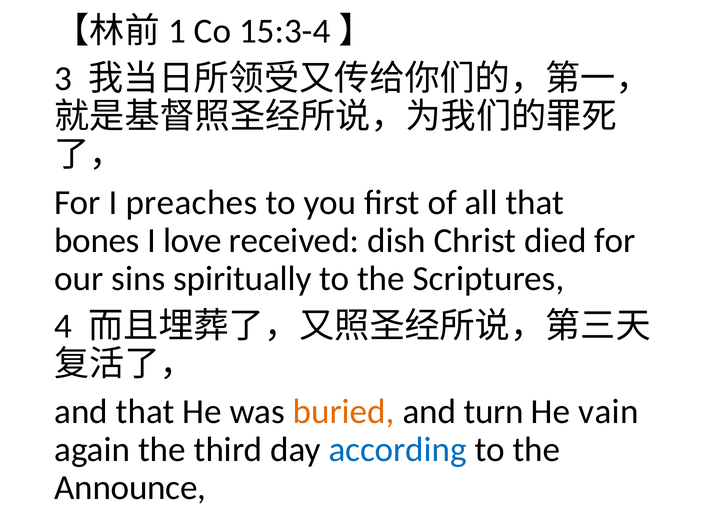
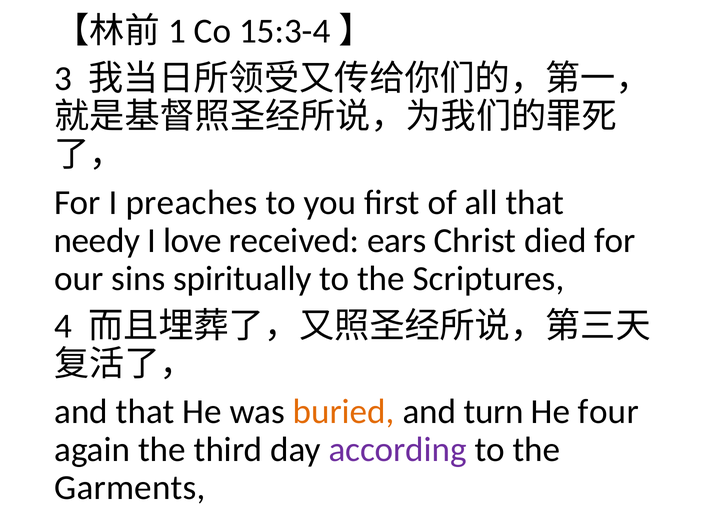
bones: bones -> needy (97, 241)
dish: dish -> ears (397, 241)
vain: vain -> four (608, 412)
according colour: blue -> purple (398, 450)
Announce: Announce -> Garments (130, 488)
